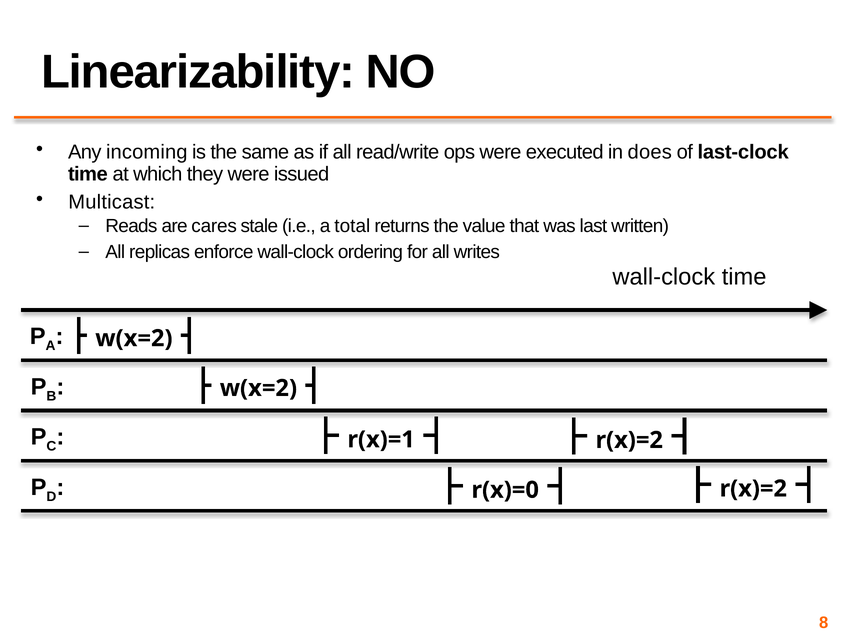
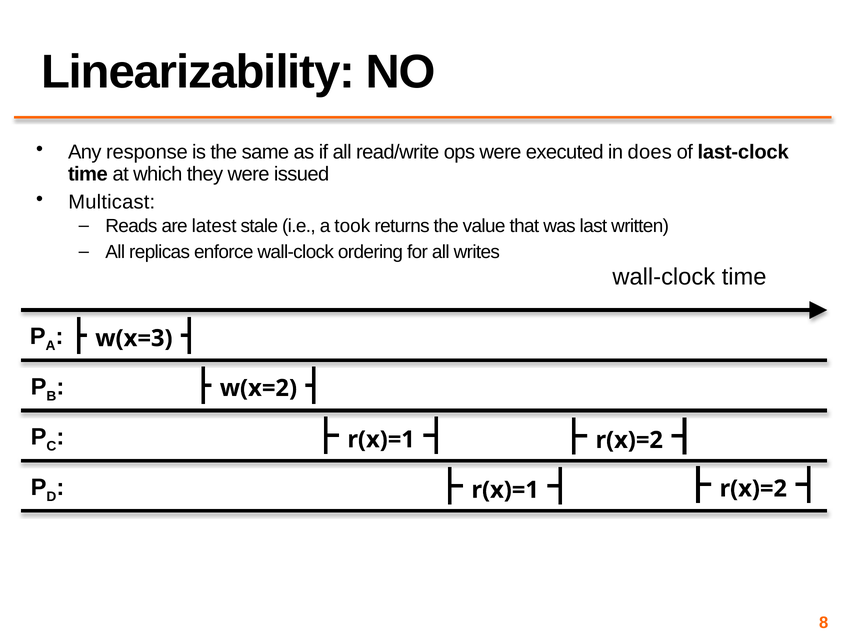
incoming: incoming -> response (147, 152)
cares: cares -> latest (214, 226)
total: total -> took (352, 226)
w(x=2: w(x=2 -> w(x=3 (134, 338)
r(x)=0: r(x)=0 -> r(x)=1 (505, 490)
